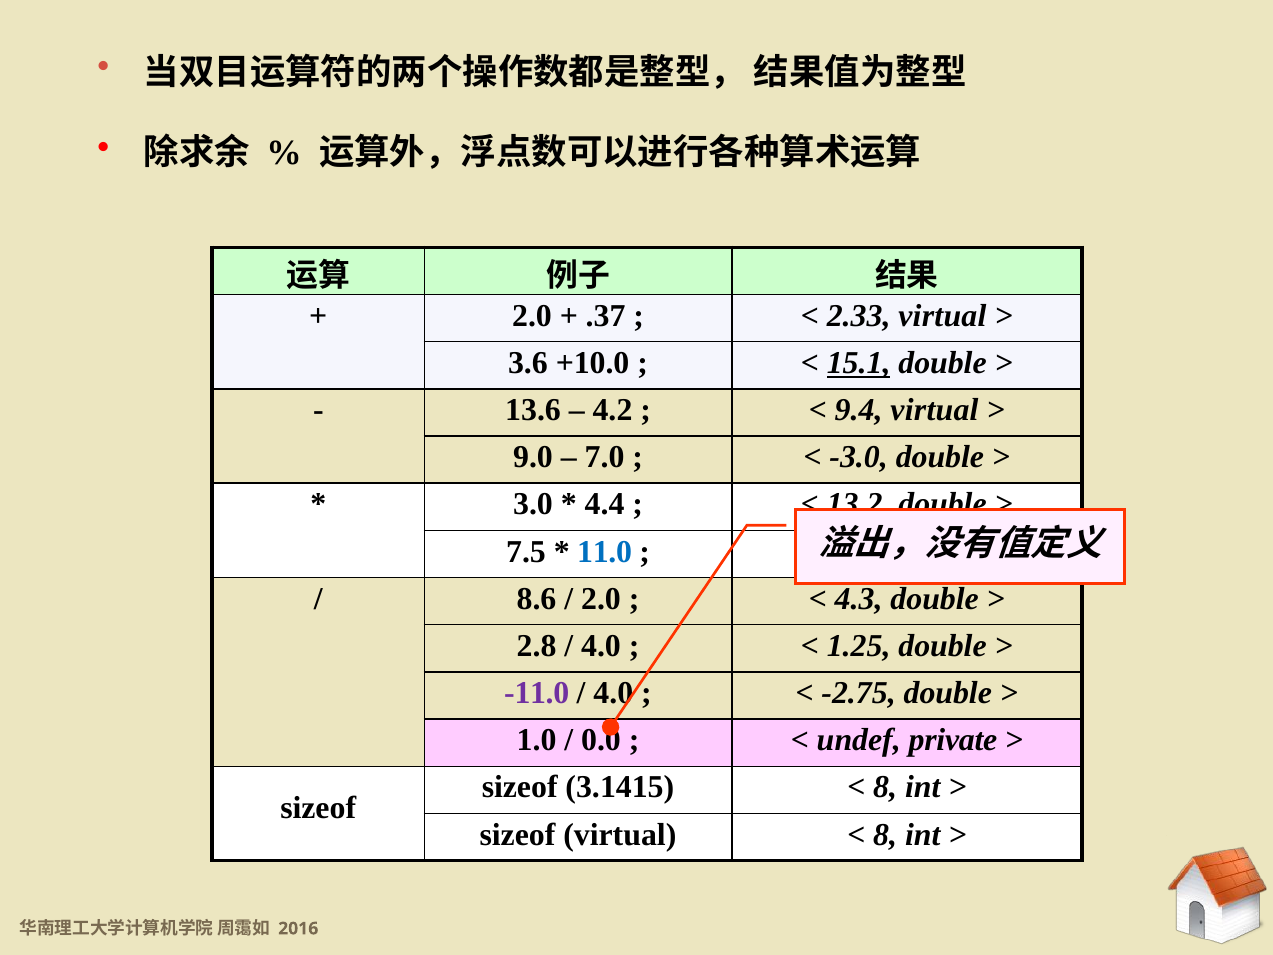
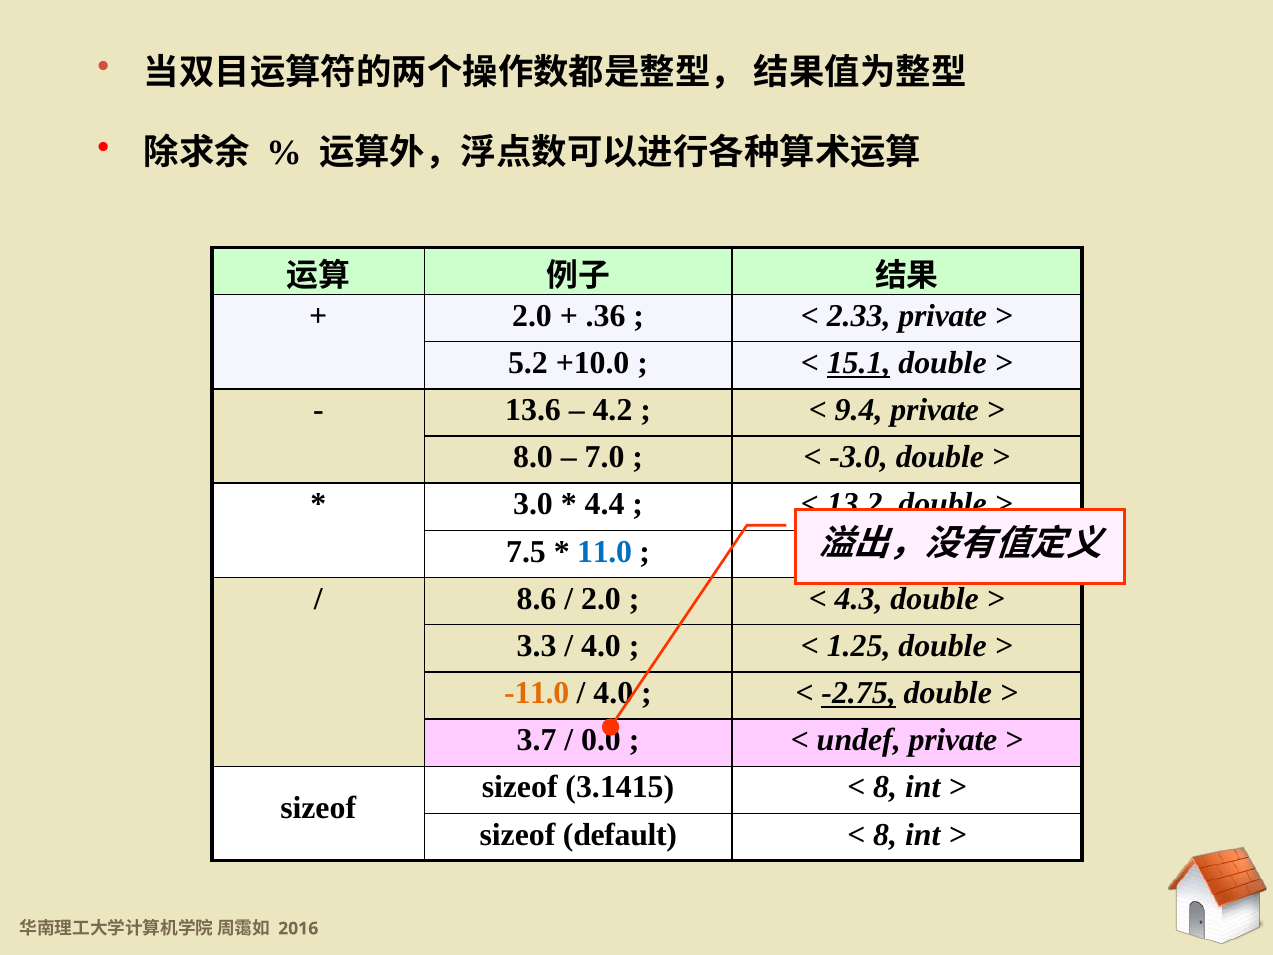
.37: .37 -> .36 (606, 316)
2.33 virtual: virtual -> private (943, 316)
3.6: 3.6 -> 5.2 (528, 363)
9.4 virtual: virtual -> private (935, 410)
9.0: 9.0 -> 8.0 (533, 457)
2.8: 2.8 -> 3.3 (537, 646)
-11.0 colour: purple -> orange (537, 693)
-2.75 underline: none -> present (859, 693)
1.0: 1.0 -> 3.7 (537, 740)
sizeof virtual: virtual -> default (620, 834)
